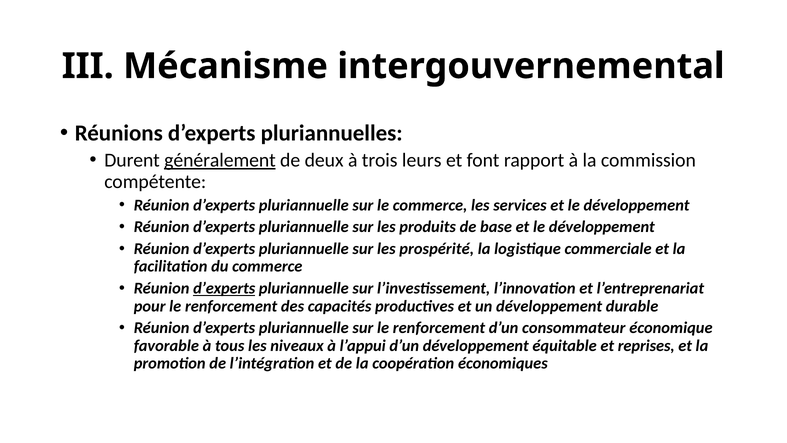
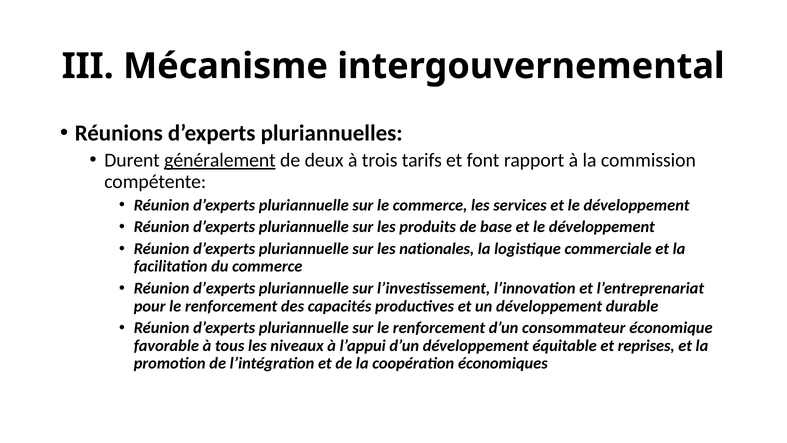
leurs: leurs -> tarifs (422, 160)
prospérité: prospérité -> nationales (437, 249)
d’experts underline: present -> none (224, 288)
